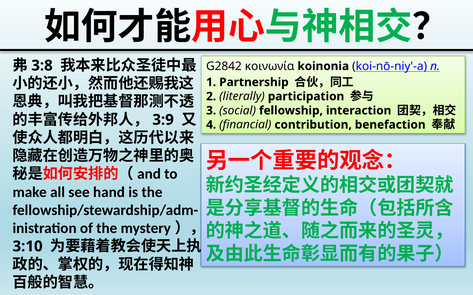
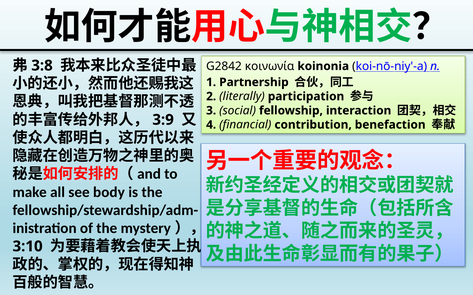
hand: hand -> body (109, 193)
